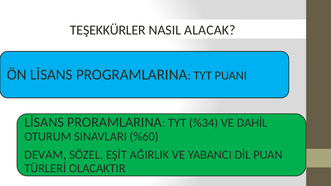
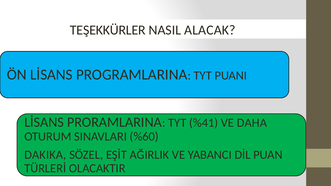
%34: %34 -> %41 (204, 123)
DAHİL: DAHİL -> DAHA (252, 123)
DEVAM: DEVAM -> DAKIKA (45, 155)
